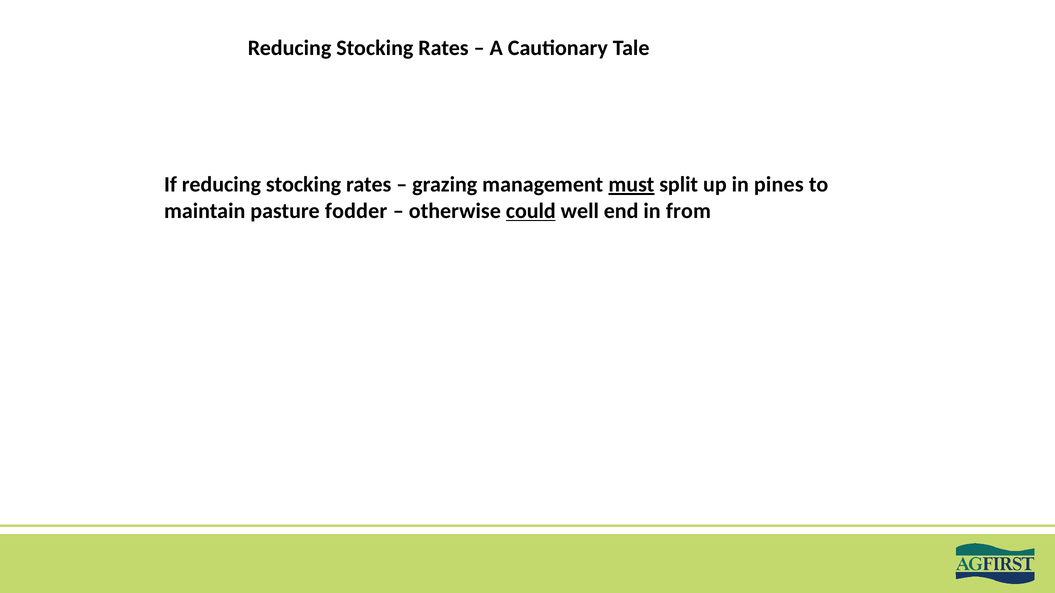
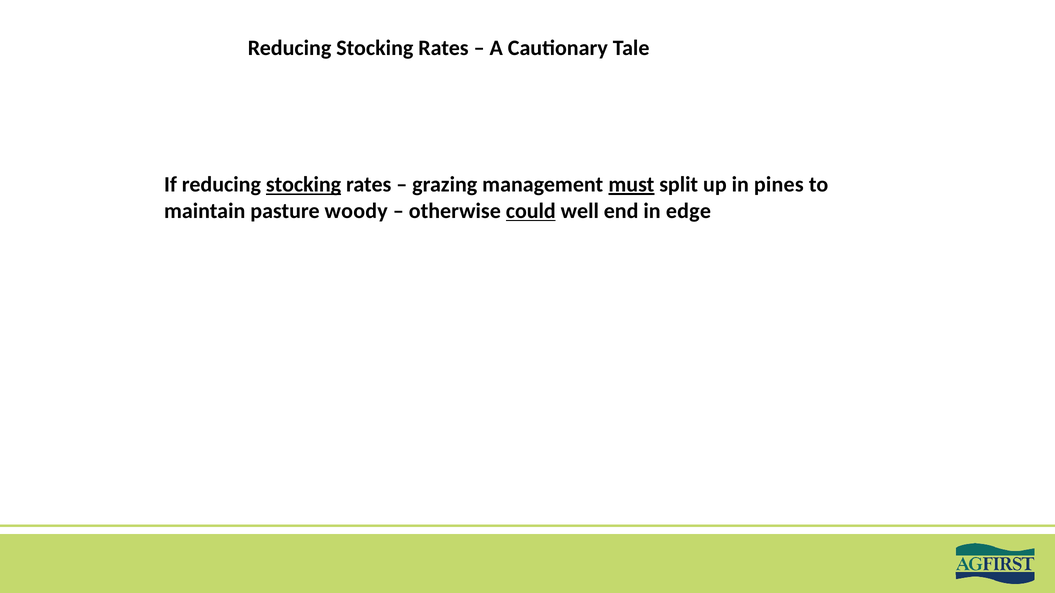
stocking underline: none -> present (304, 185)
fodder: fodder -> woody (356, 211)
from: from -> edge (688, 211)
